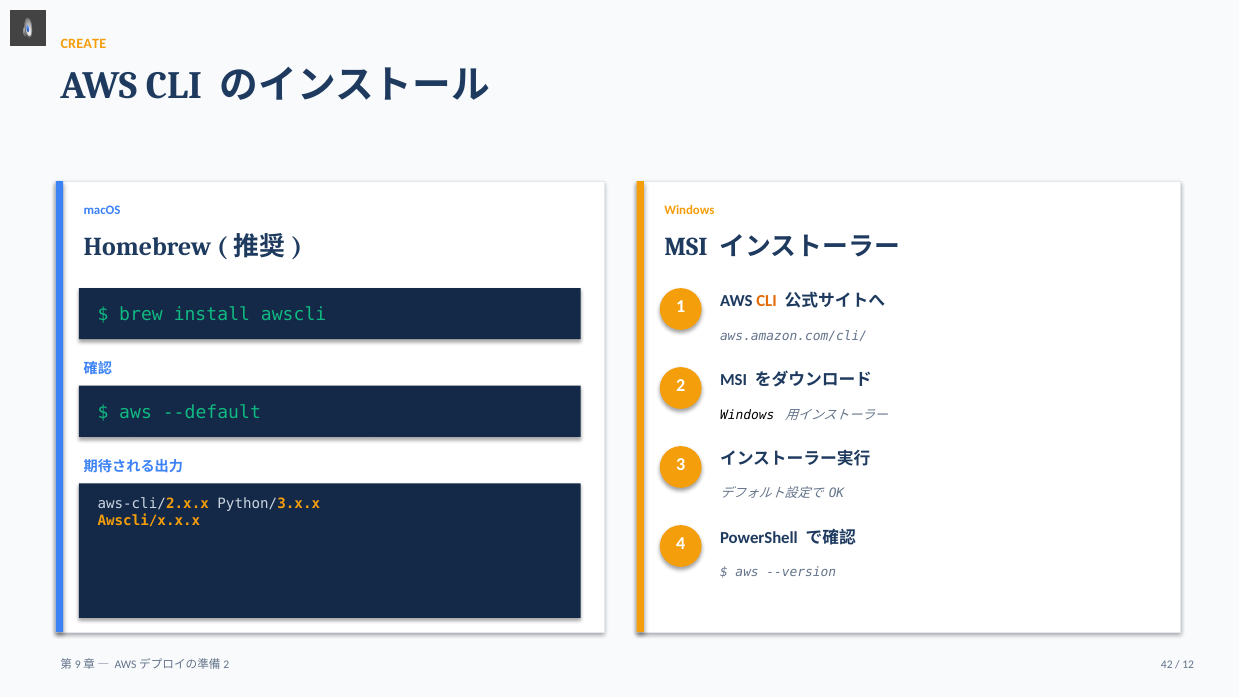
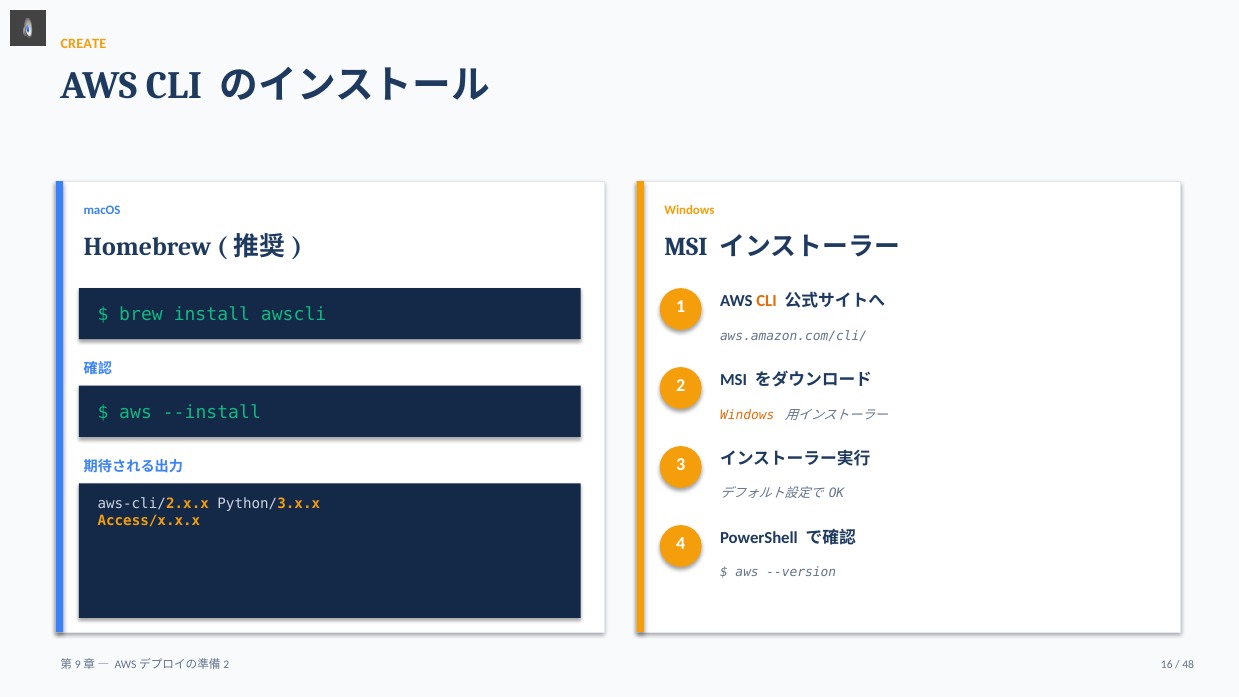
--default: --default -> --install (212, 412)
Windows colour: black -> orange (747, 415)
Awscli/x.x.x: Awscli/x.x.x -> Access/x.x.x (149, 521)
42: 42 -> 16 (1167, 665)
12: 12 -> 48 (1188, 665)
